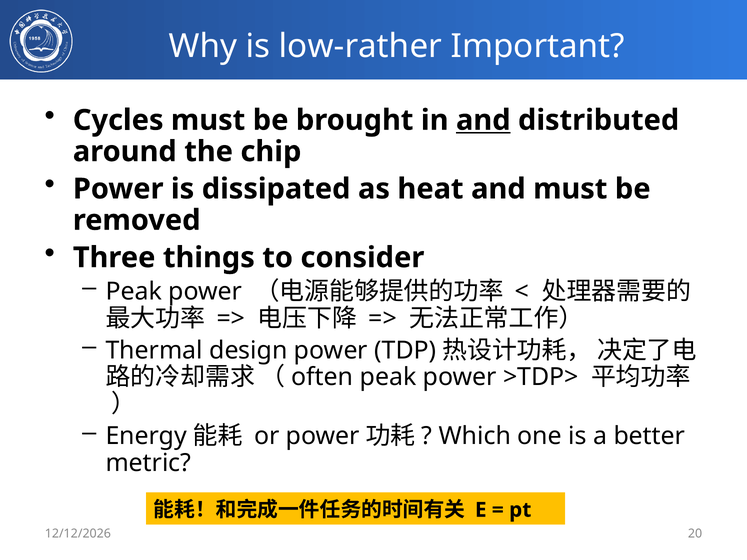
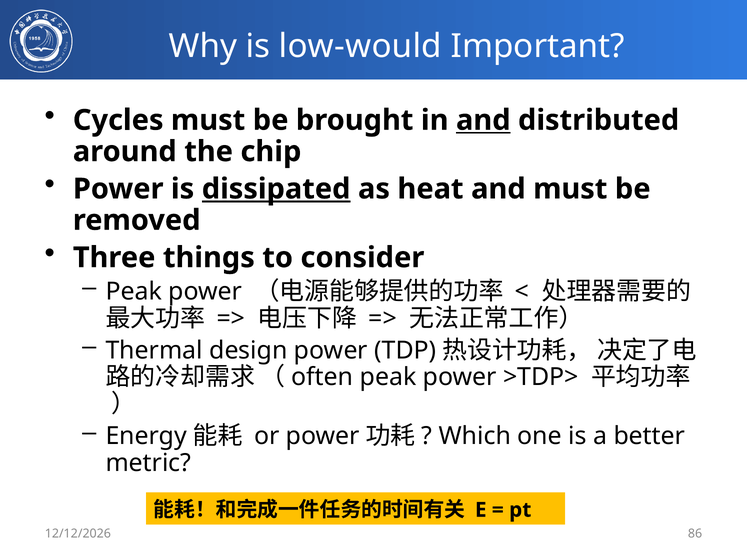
low-rather: low-rather -> low-would (360, 46)
dissipated underline: none -> present (276, 189)
20: 20 -> 86 (695, 534)
